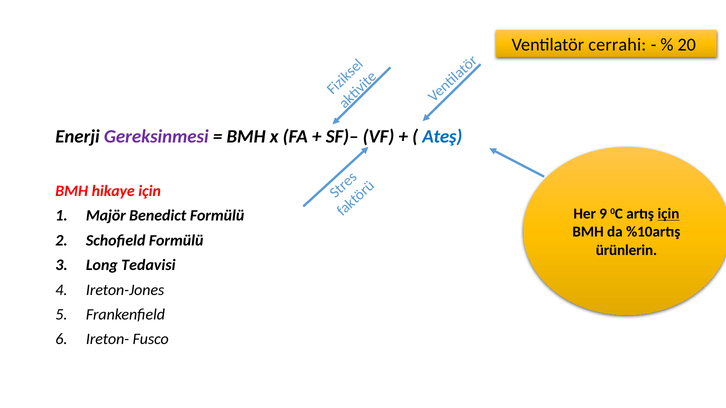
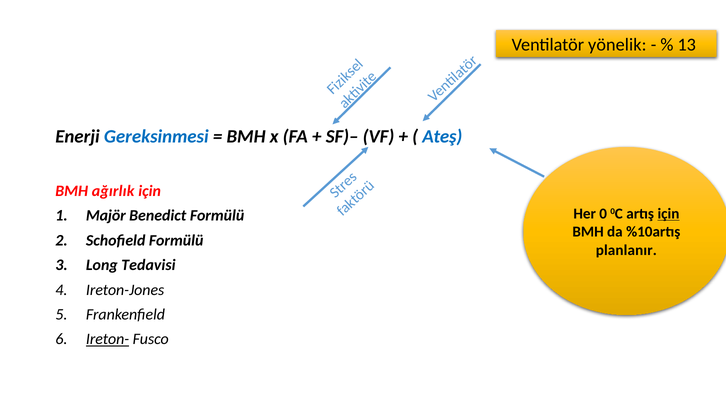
cerrahi: cerrahi -> yönelik (617, 45)
20: 20 -> 13 (687, 45)
Gereksinmesi colour: purple -> blue (156, 137)
hikaye: hikaye -> ağırlık (113, 191)
9: 9 -> 0 (603, 214)
ürünlerin: ürünlerin -> planlanır (626, 250)
Ireton- underline: none -> present (108, 340)
